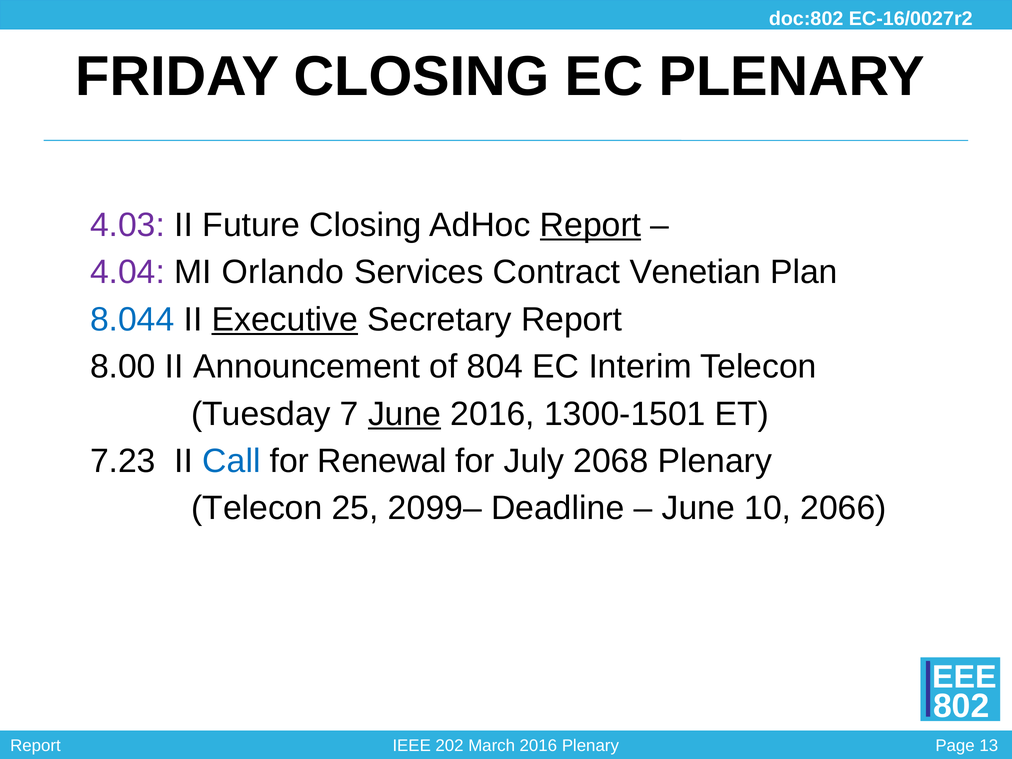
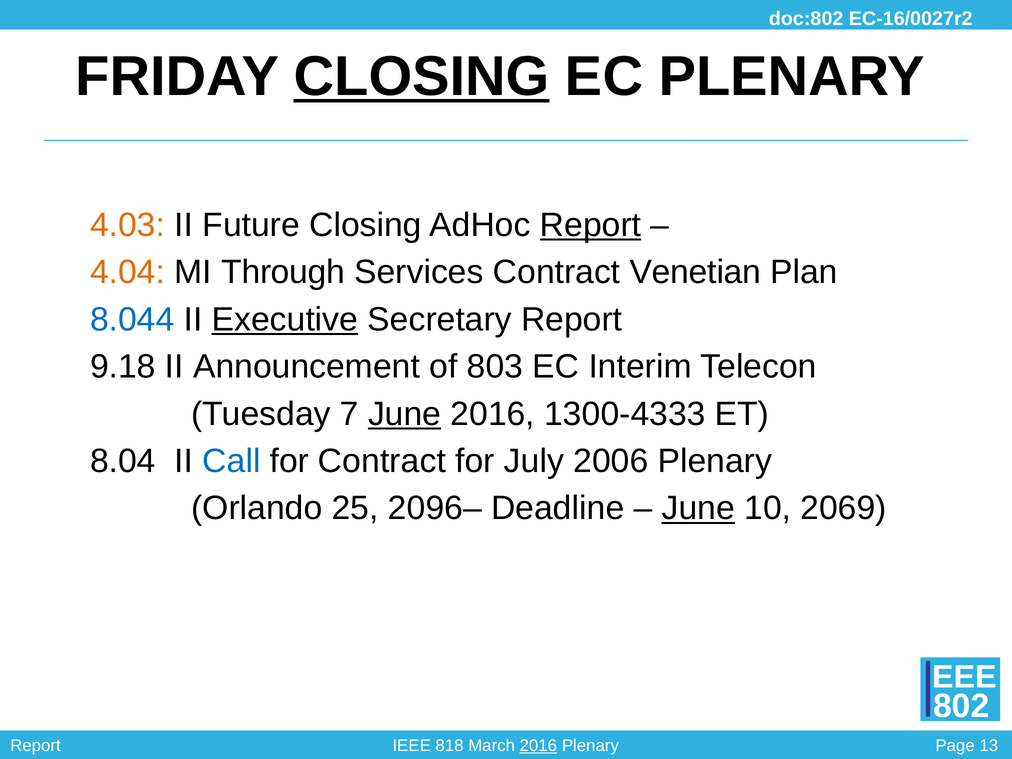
CLOSING underline: none -> present (422, 76)
4.03 colour: purple -> orange (128, 225)
4.04 colour: purple -> orange (128, 272)
Orlando: Orlando -> Through (283, 272)
8.00: 8.00 -> 9.18 (123, 367)
804: 804 -> 803 (495, 367)
1300-1501: 1300-1501 -> 1300-4333 (625, 414)
7.23: 7.23 -> 8.04 (123, 461)
for Renewal: Renewal -> Contract (382, 461)
2068: 2068 -> 2006 (611, 461)
Telecon: Telecon -> Orlando (257, 508)
2099–: 2099– -> 2096– (435, 508)
June underline: none -> present (698, 508)
2066: 2066 -> 2069 (844, 508)
202: 202 -> 818 (450, 746)
2016 underline: none -> present (538, 746)
